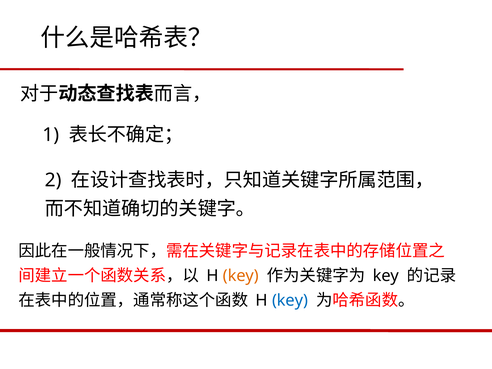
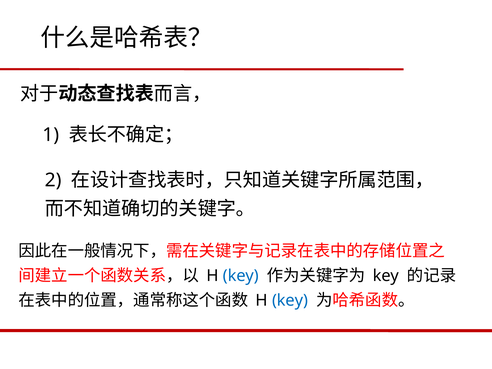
key colour: orange -> blue (241, 276)
